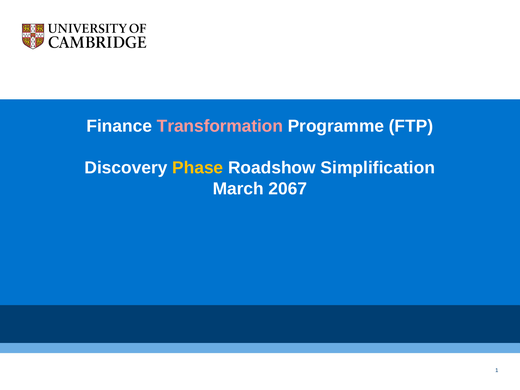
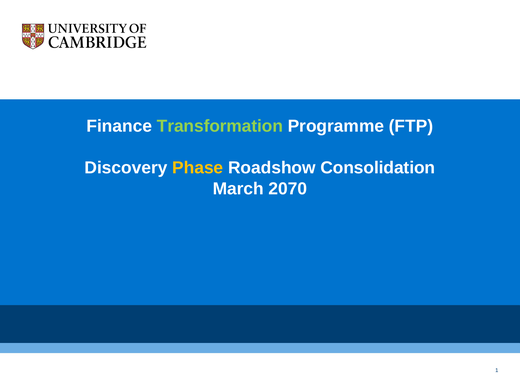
Transformation colour: pink -> light green (220, 126)
Simplification: Simplification -> Consolidation (378, 168)
2067: 2067 -> 2070 (288, 189)
